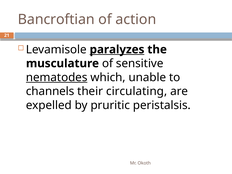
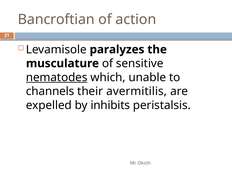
paralyzes underline: present -> none (117, 50)
circulating: circulating -> avermitilis (137, 91)
pruritic: pruritic -> inhibits (110, 105)
